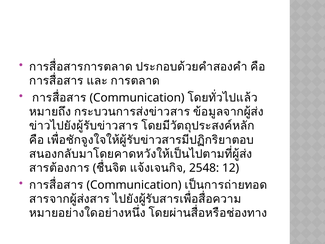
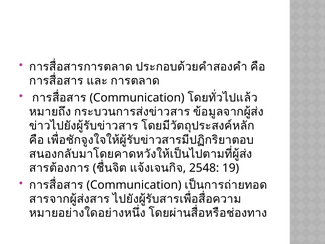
12: 12 -> 19 (231, 168)
